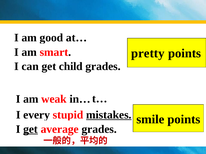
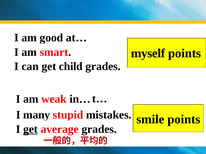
pretty: pretty -> myself (148, 53)
every: every -> many (37, 115)
mistakes underline: present -> none (109, 115)
